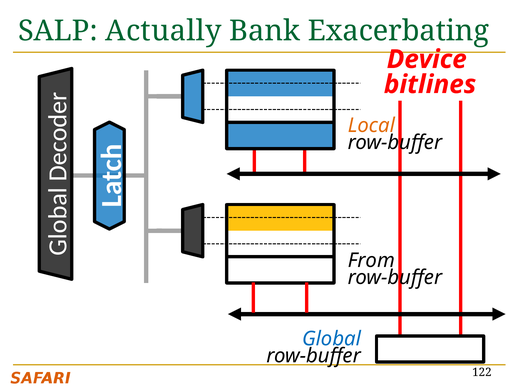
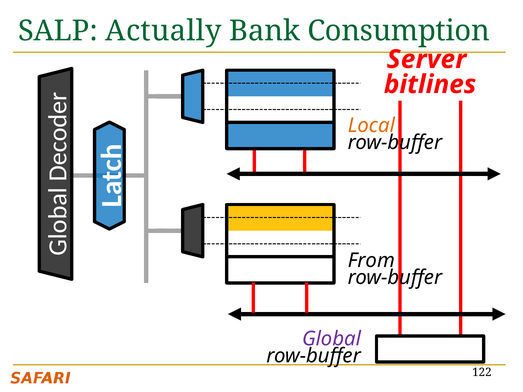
Exacerbating: Exacerbating -> Consumption (399, 31)
Device: Device -> Server (427, 59)
Global colour: blue -> purple (331, 339)
